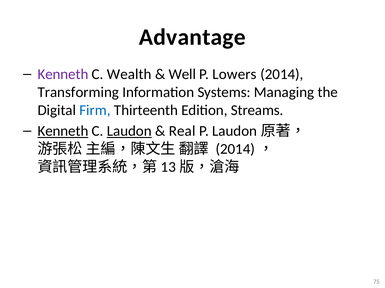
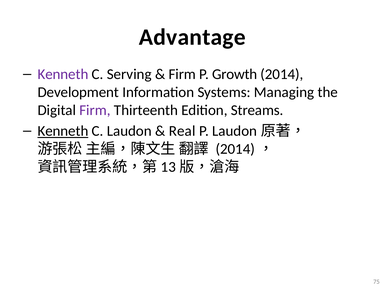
Wealth: Wealth -> Serving (129, 74)
Well: Well -> Firm (182, 74)
Lowers: Lowers -> Growth (235, 74)
Transforming: Transforming -> Development (78, 92)
Firm colour: blue -> purple (95, 110)
Laudon underline: present -> none (129, 131)
